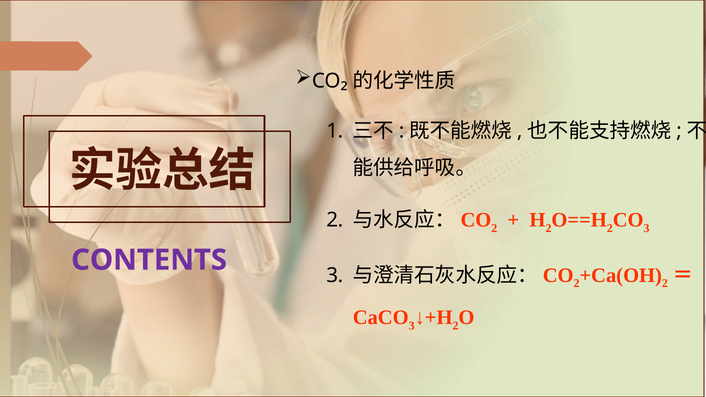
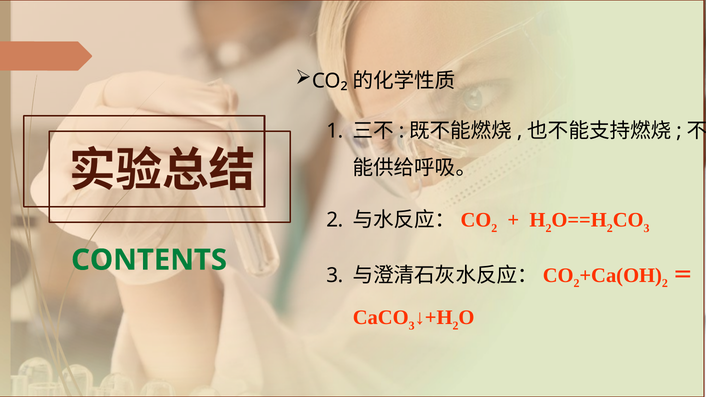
CONTENTS colour: purple -> green (149, 260)
